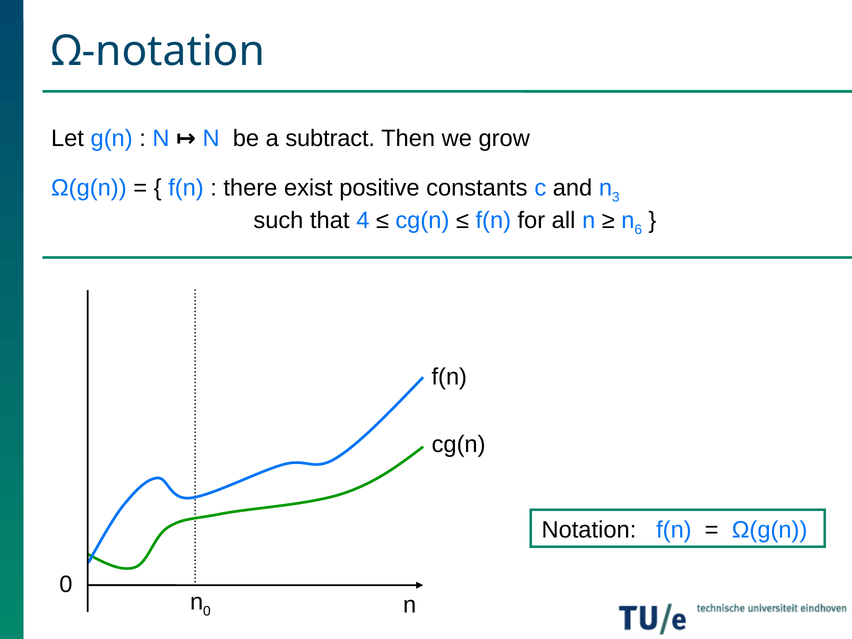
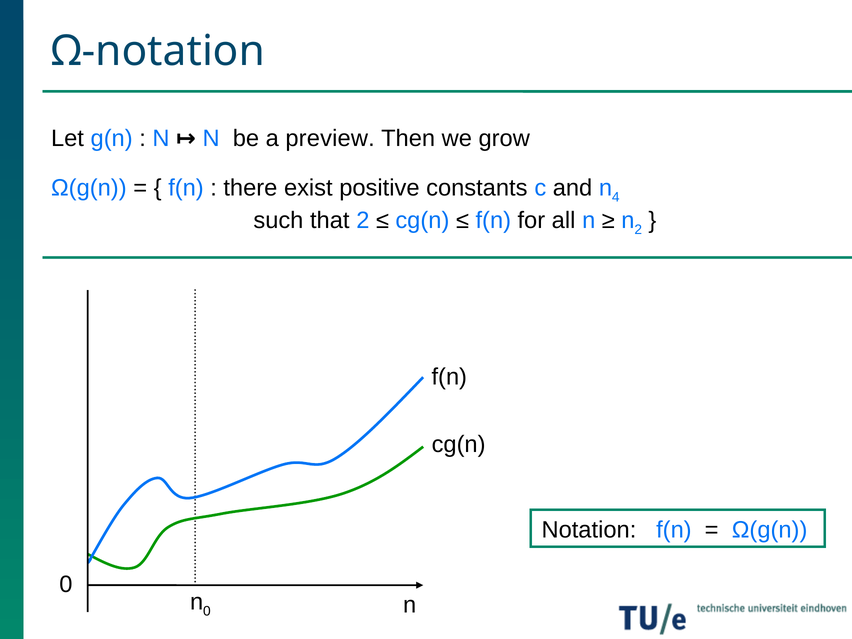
subtract: subtract -> preview (330, 138)
3: 3 -> 4 (616, 197)
that 4: 4 -> 2 (363, 220)
n 6: 6 -> 2 (638, 230)
